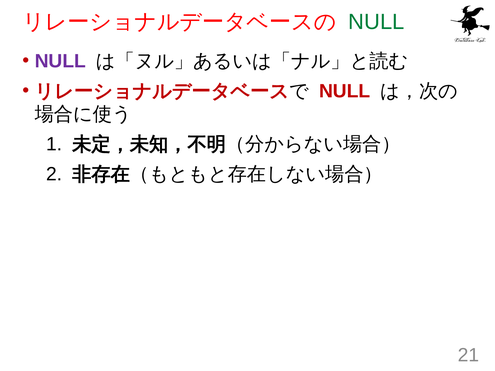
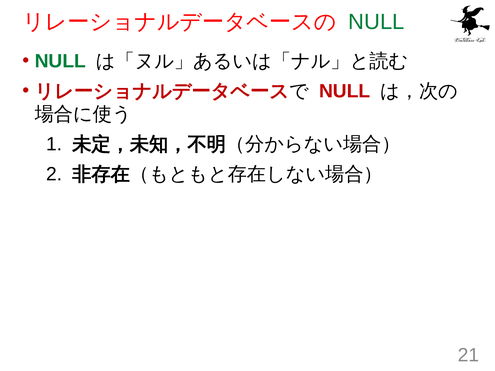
NULL colour: purple -> green (60, 61)
